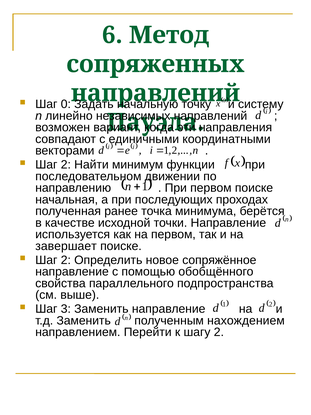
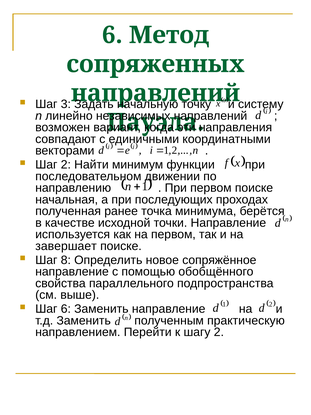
Шаг 0: 0 -> 3 (66, 104)
2: 2 -> 8 (66, 260)
Шаг 3: 3 -> 6 (66, 309)
нахождением: нахождением -> практическую (246, 320)
